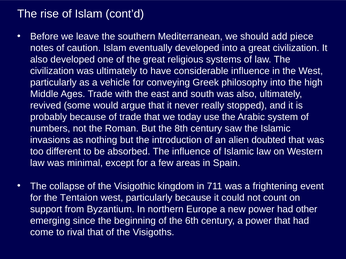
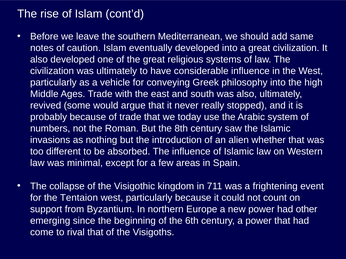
piece: piece -> same (302, 36)
doubted: doubted -> whether (269, 140)
